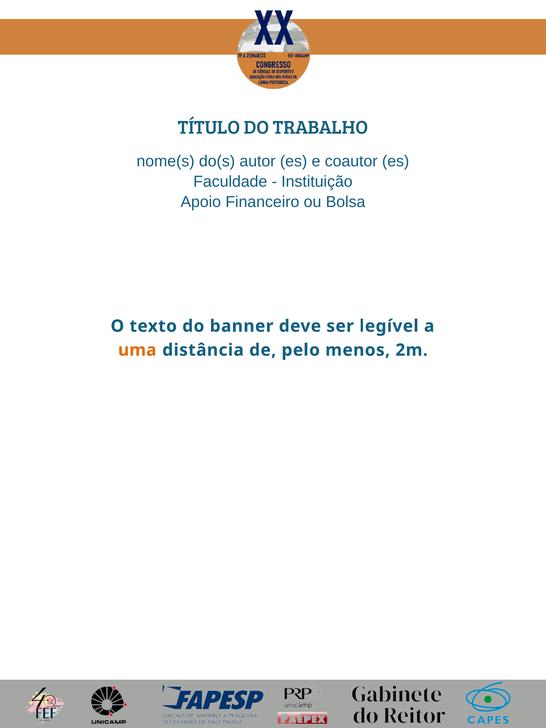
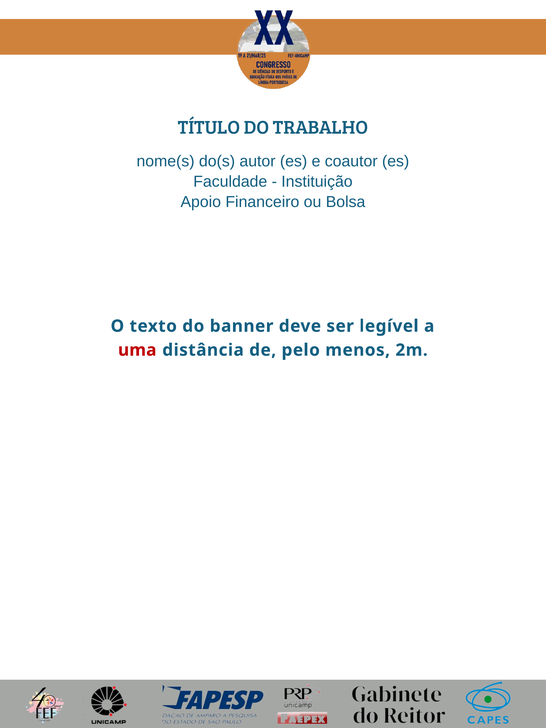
uma colour: orange -> red (137, 350)
